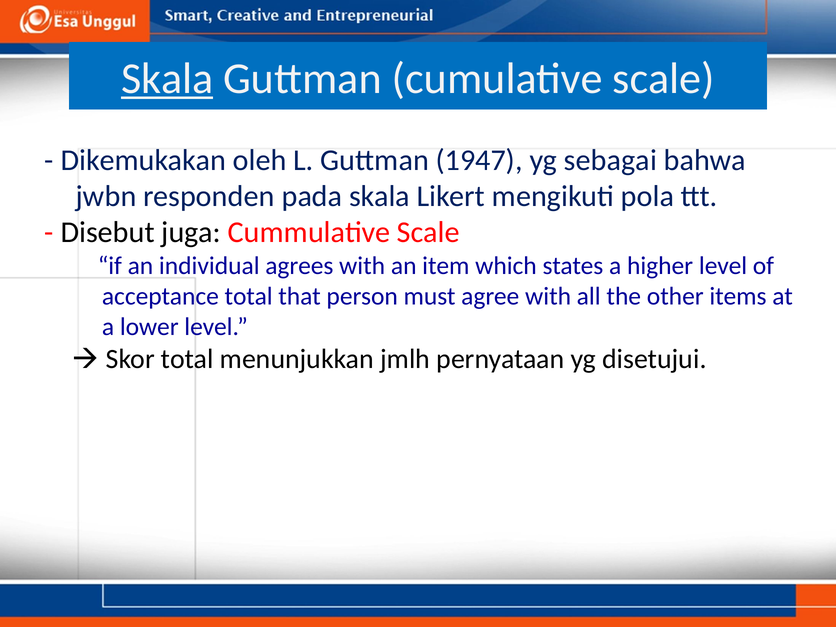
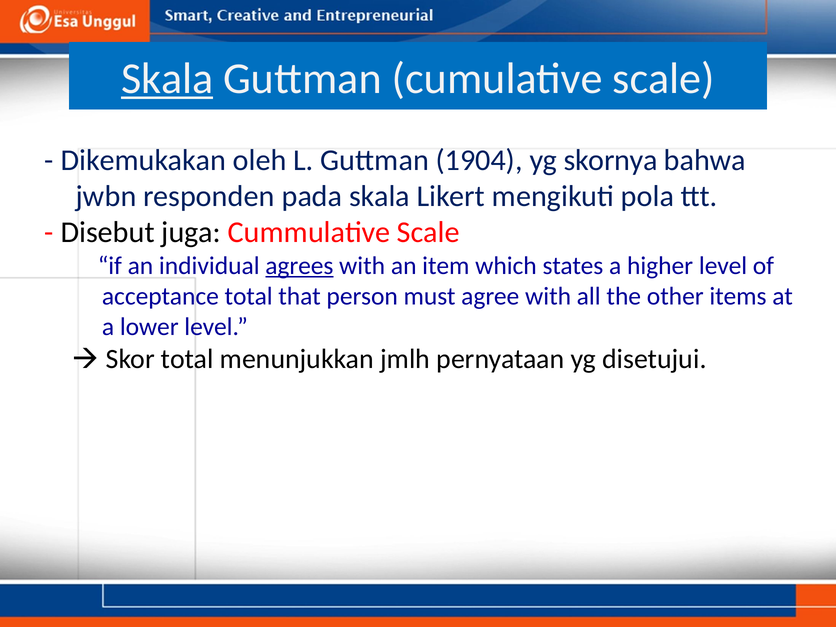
1947: 1947 -> 1904 (479, 160)
sebagai: sebagai -> skornya (611, 160)
agrees underline: none -> present (299, 266)
